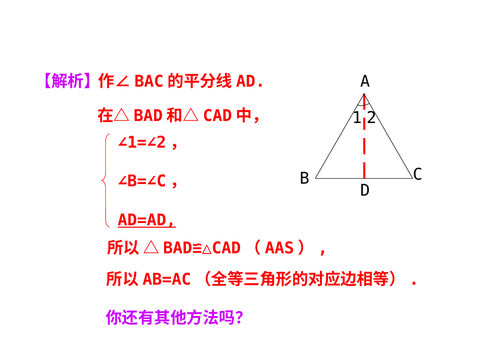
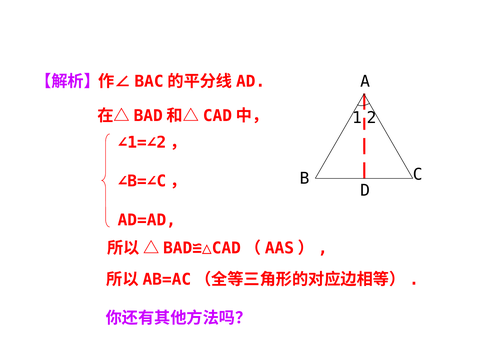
AD=AD underline: present -> none (147, 220)
